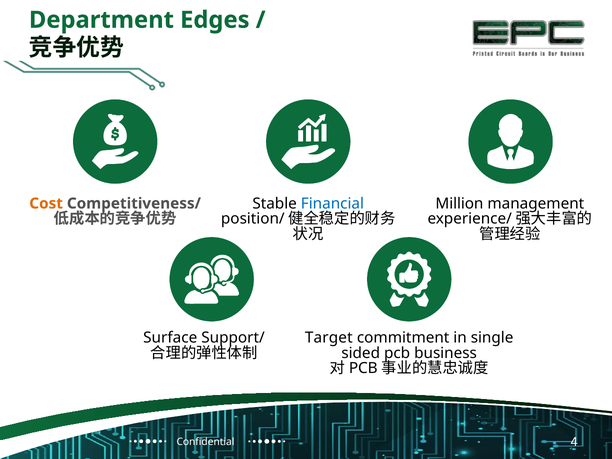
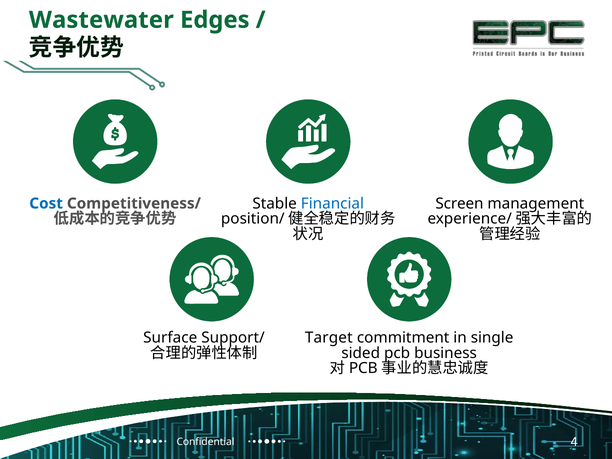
Department: Department -> Wastewater (101, 20)
Million: Million -> Screen (459, 203)
Cost colour: orange -> blue (46, 203)
